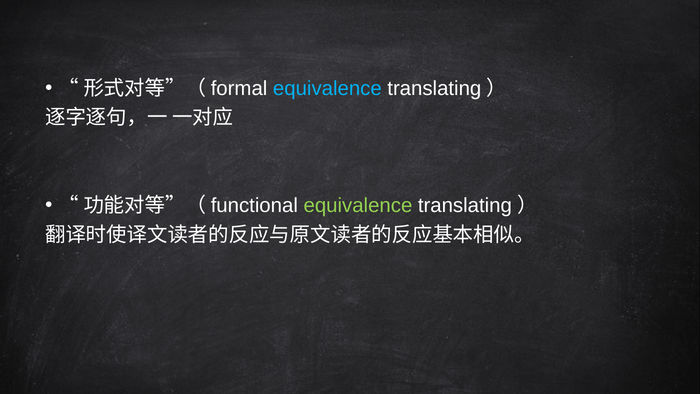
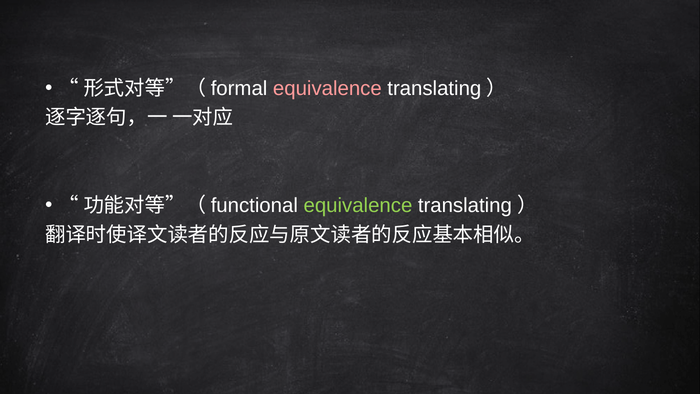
equivalence colour: light blue -> pink (327, 88)
